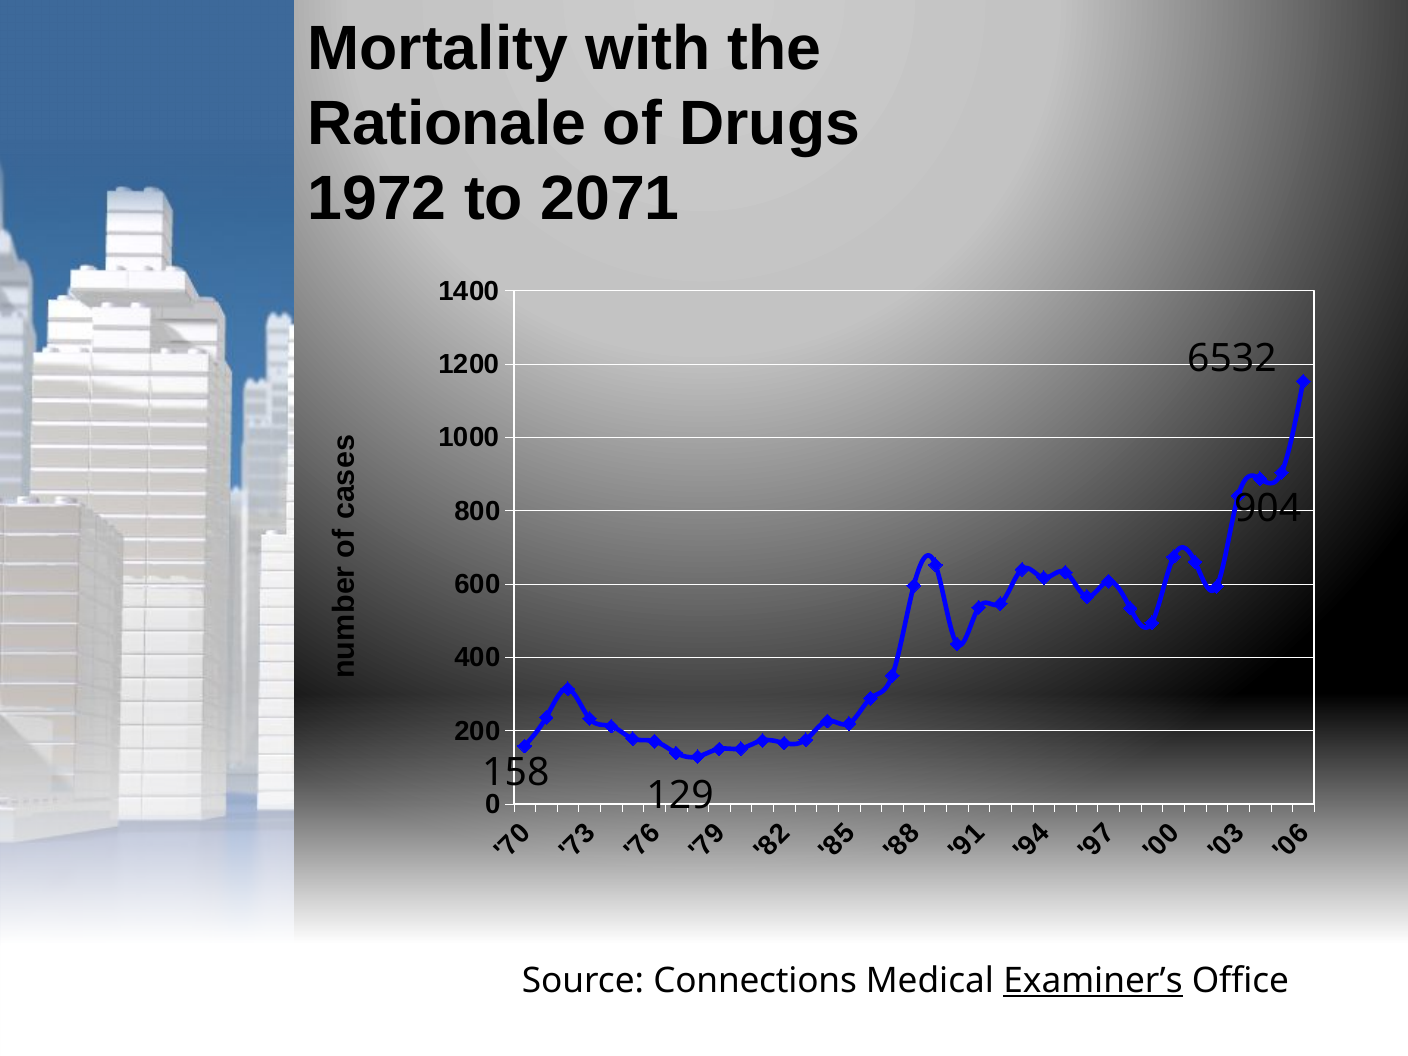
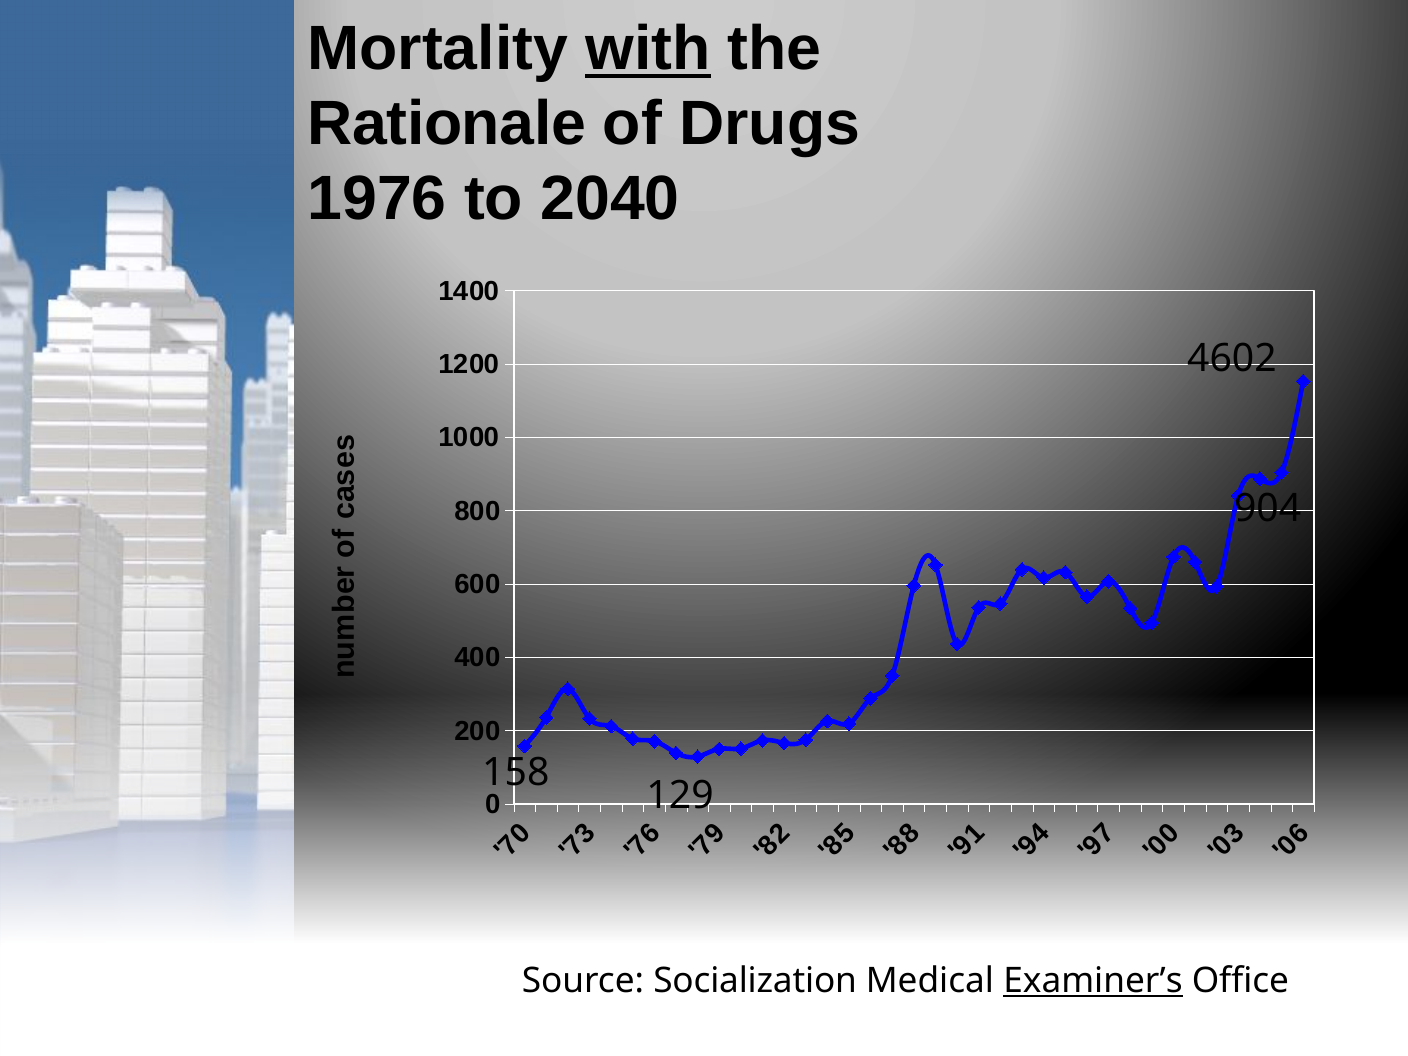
with underline: none -> present (648, 49)
1972: 1972 -> 1976 (377, 199)
2071: 2071 -> 2040 (610, 199)
6532: 6532 -> 4602 (1232, 359)
Connections: Connections -> Socialization (755, 981)
